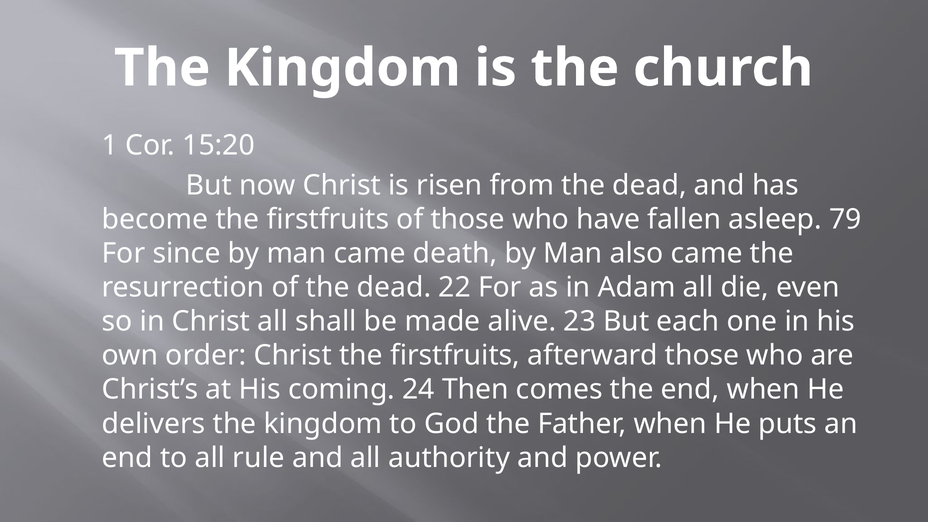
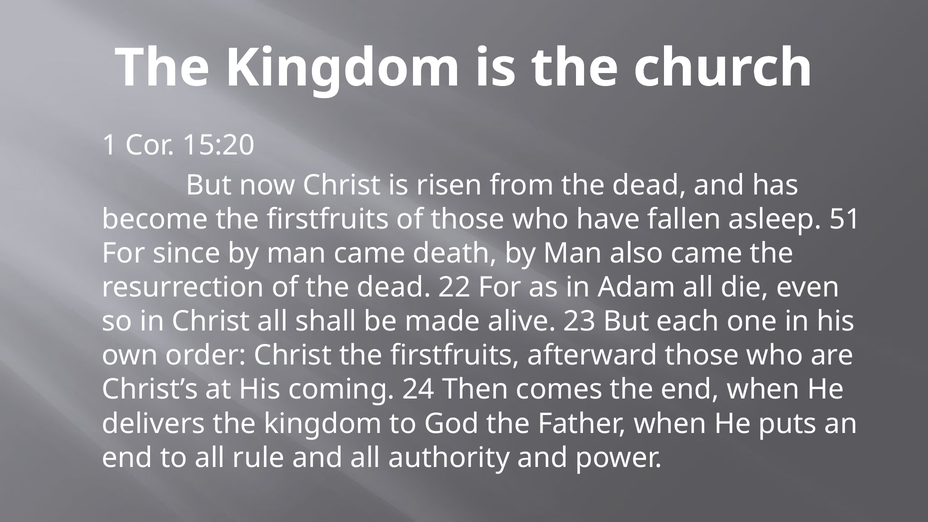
79: 79 -> 51 (845, 220)
